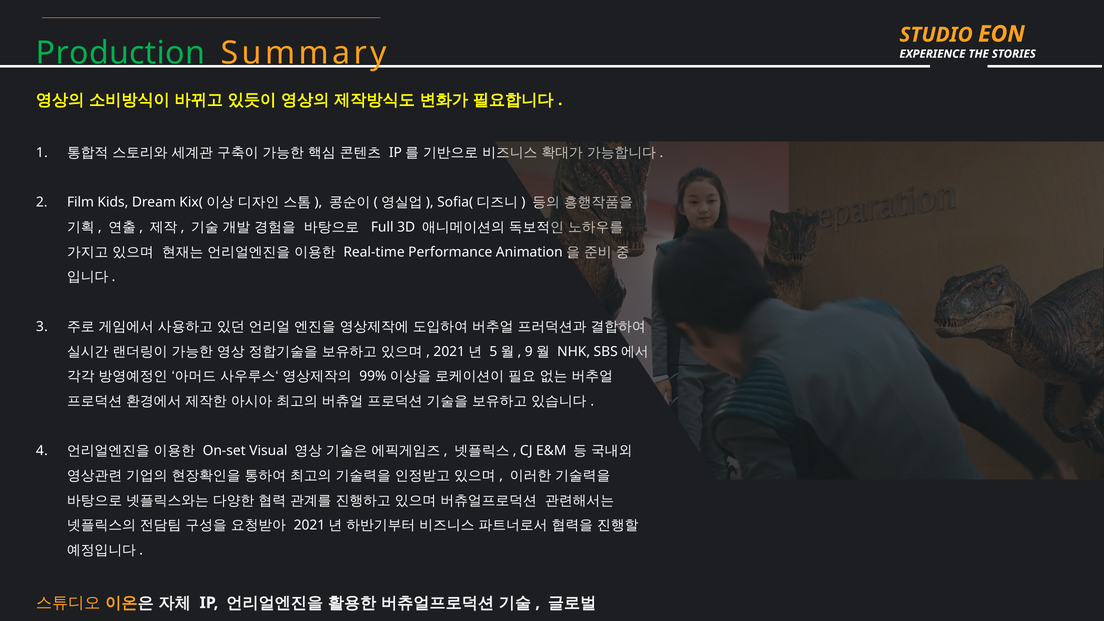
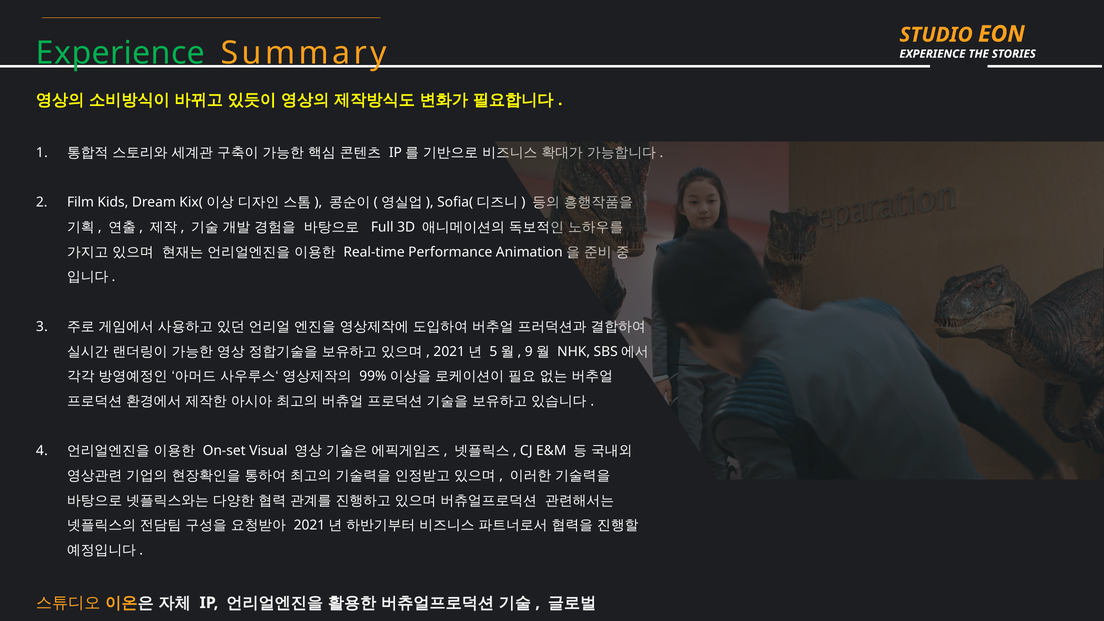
Production: Production -> Experience (121, 53)
